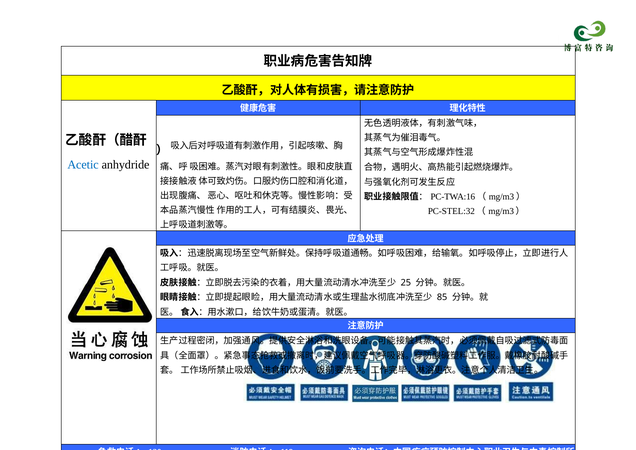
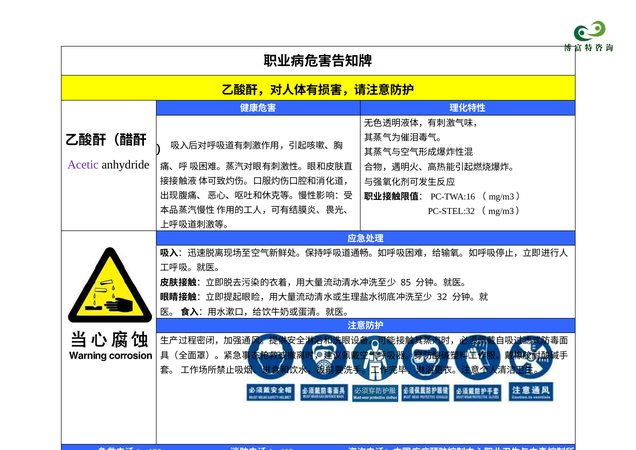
Acetic colour: blue -> purple (83, 165)
25: 25 -> 85 (406, 282)
85: 85 -> 32 (442, 297)
